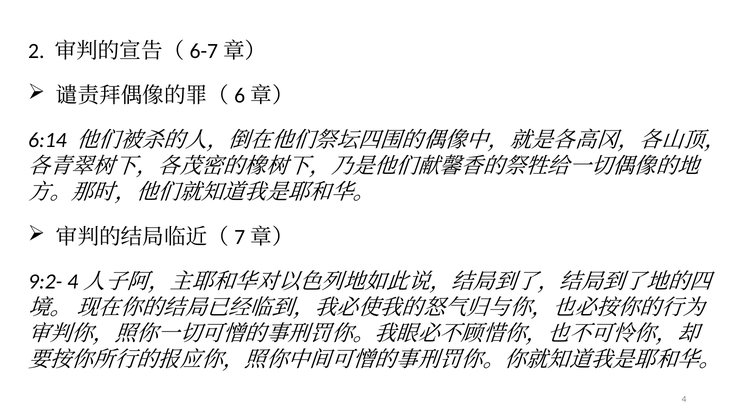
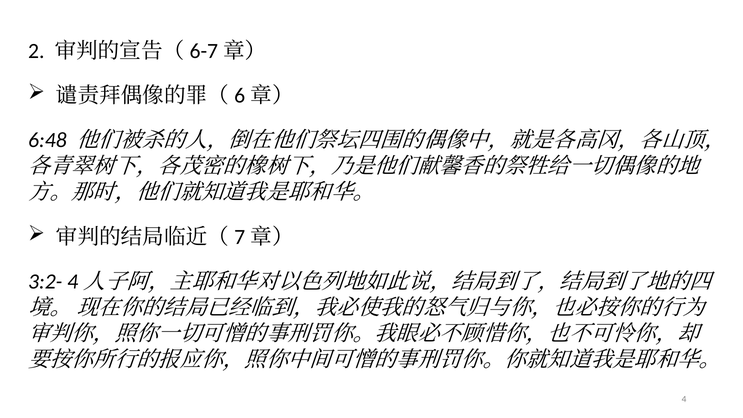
6:14: 6:14 -> 6:48 (47, 140)
9:2-: 9:2- -> 3:2- (45, 281)
